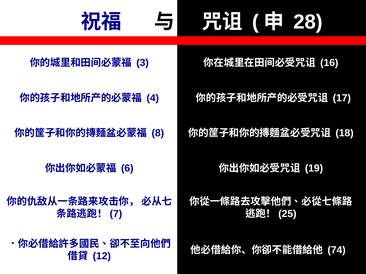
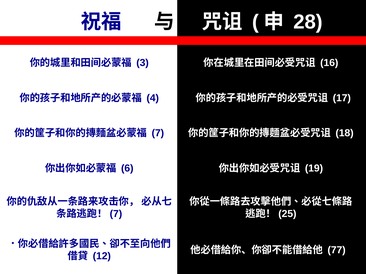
8: 8 -> 7 (158, 133)
74: 74 -> 77 (337, 250)
